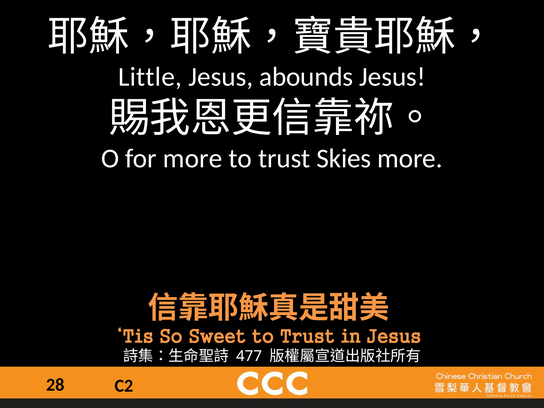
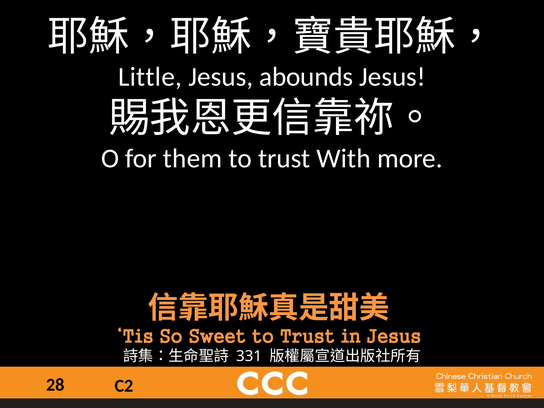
for more: more -> them (193, 158)
Skies: Skies -> With (344, 158)
477: 477 -> 331 (249, 356)
